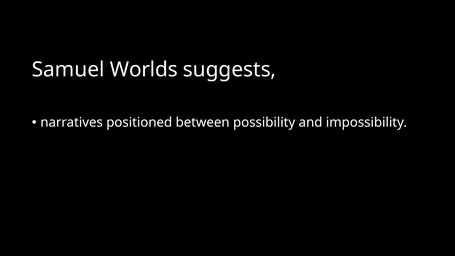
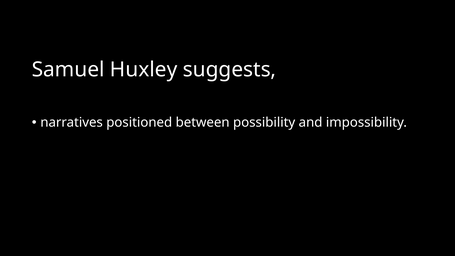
Worlds: Worlds -> Huxley (144, 70)
